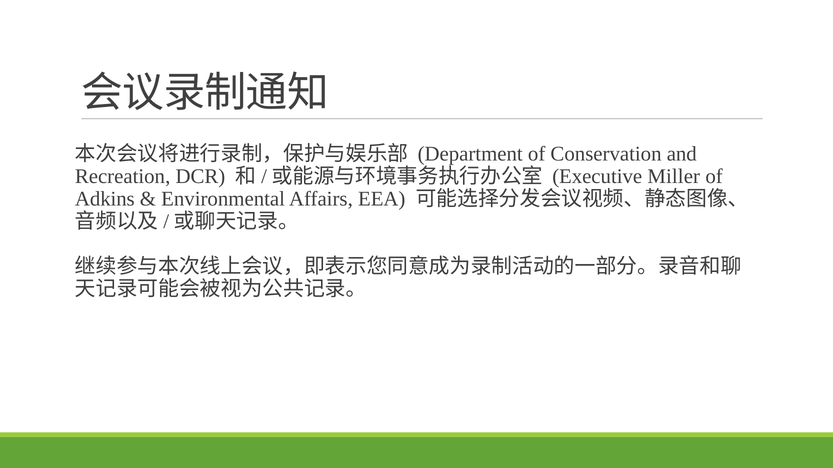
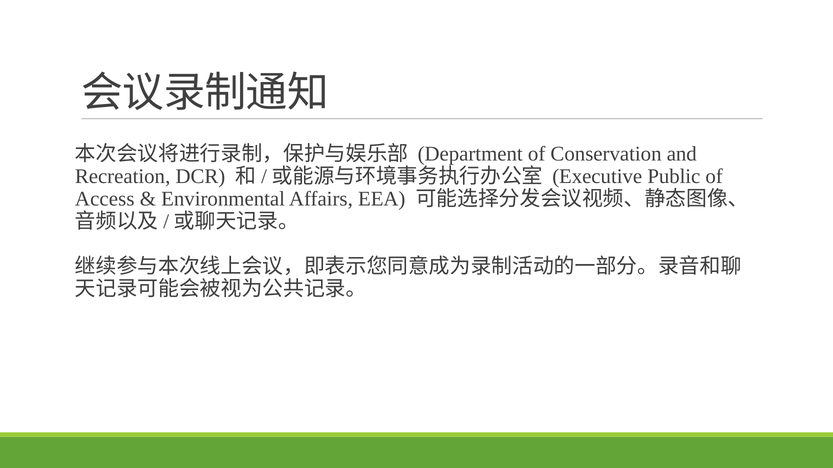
Miller: Miller -> Public (674, 177)
Adkins: Adkins -> Access (105, 199)
